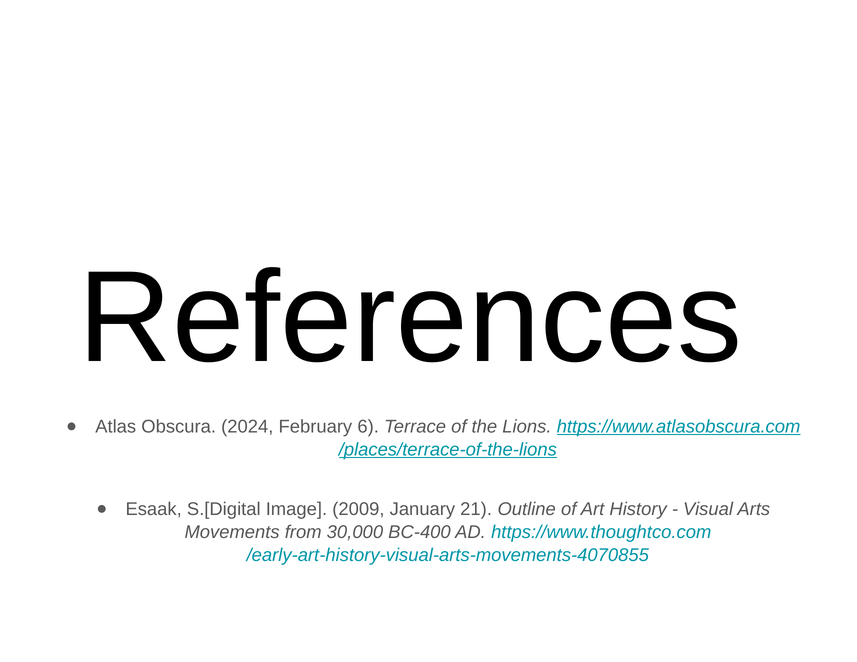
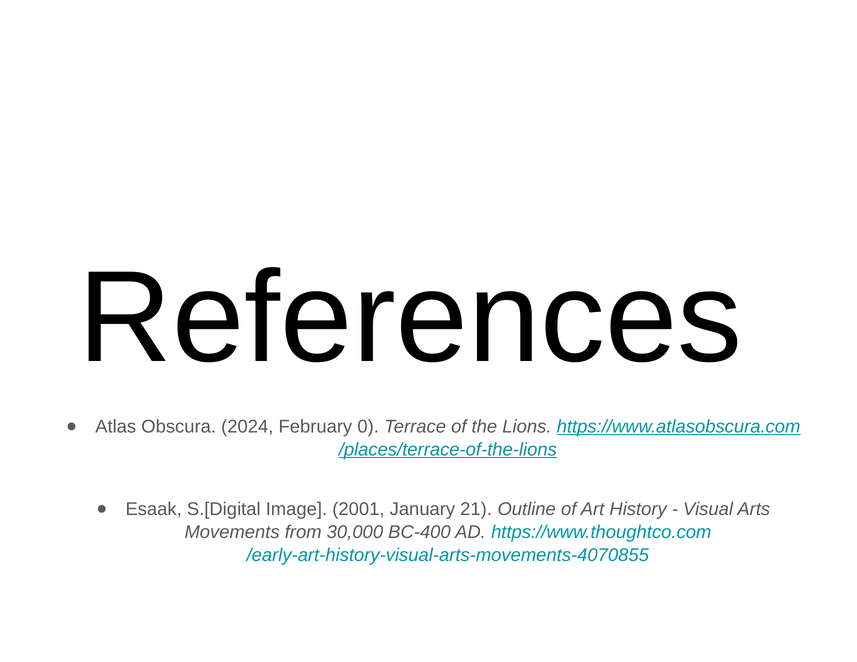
6: 6 -> 0 (368, 427)
2009: 2009 -> 2001 (358, 510)
